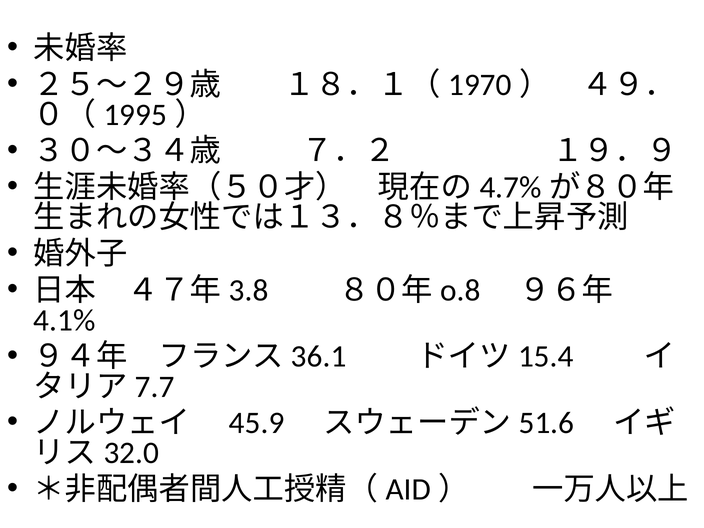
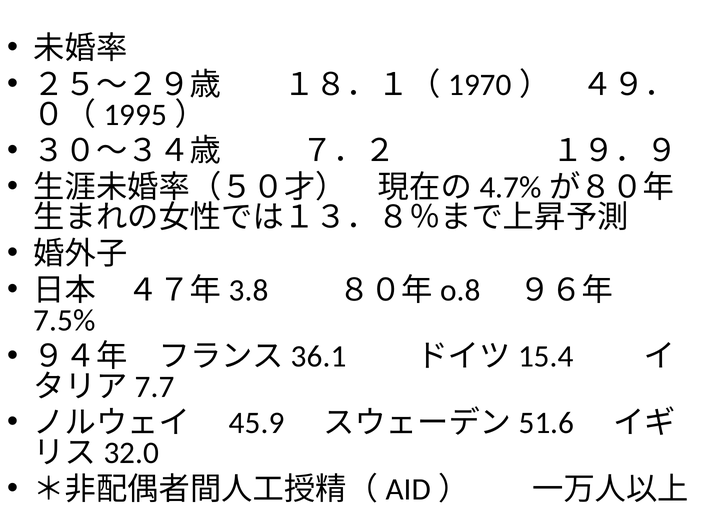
4.1%: 4.1% -> 7.5% (64, 320)
